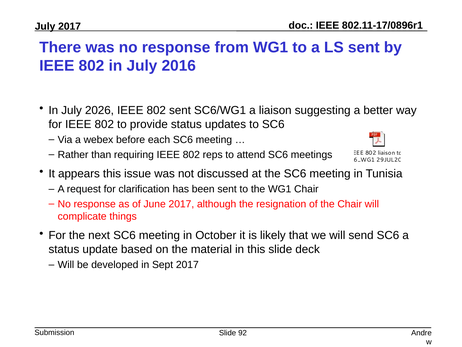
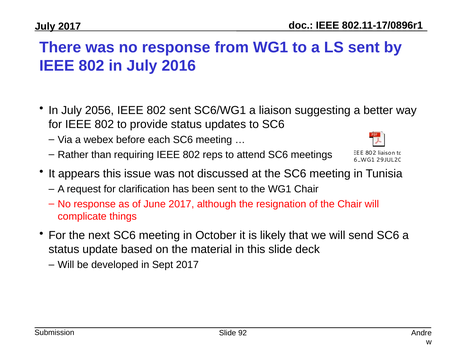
2026: 2026 -> 2056 (99, 110)
